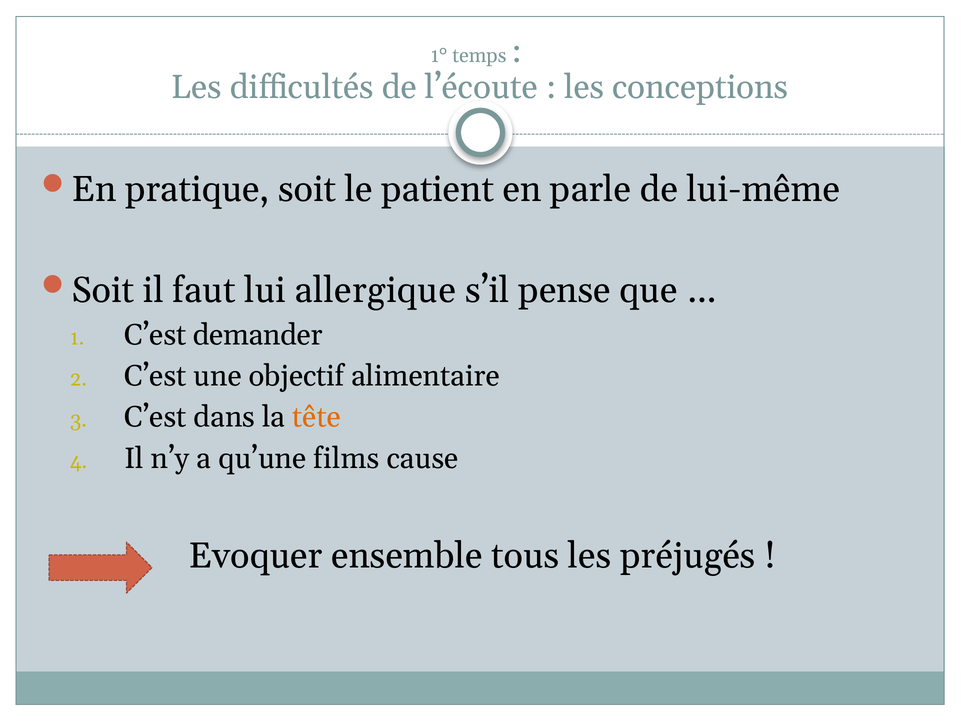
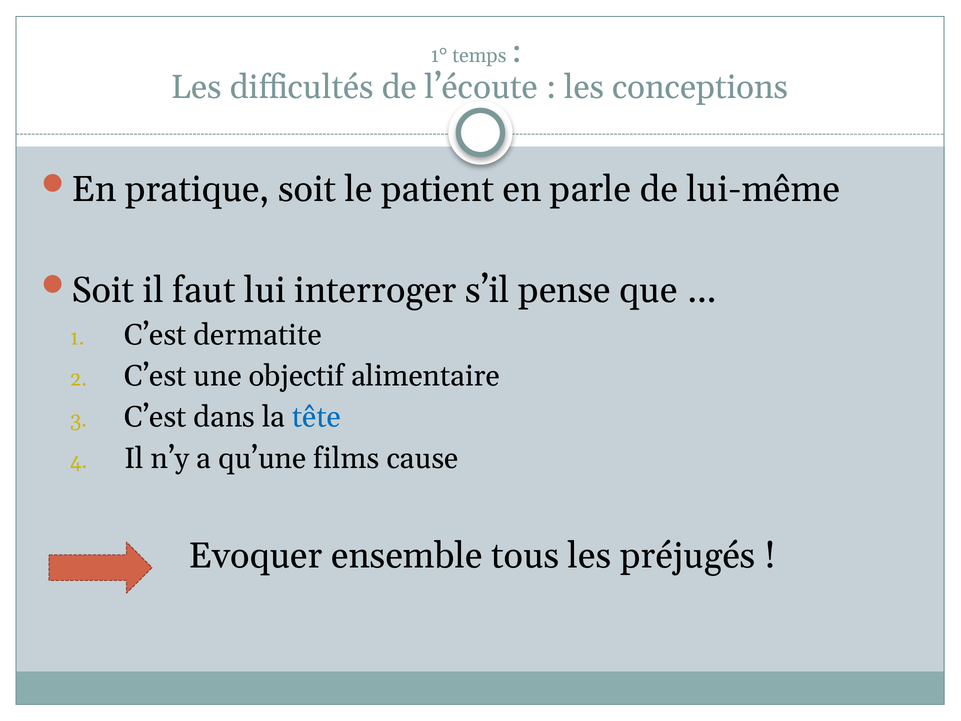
allergique: allergique -> interroger (375, 290)
demander: demander -> dermatite (258, 335)
tête colour: orange -> blue (317, 417)
